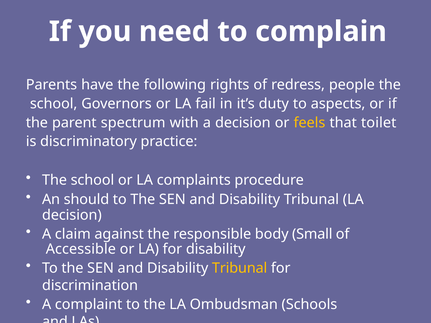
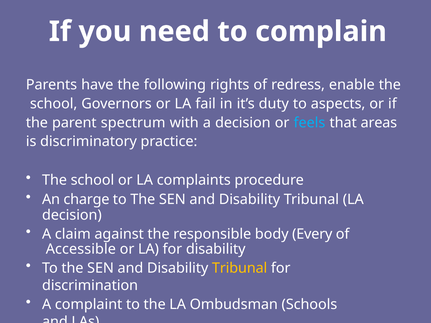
people: people -> enable (352, 85)
feels colour: yellow -> light blue (309, 123)
toilet: toilet -> areas (379, 123)
should: should -> charge (86, 200)
Small: Small -> Every (312, 234)
